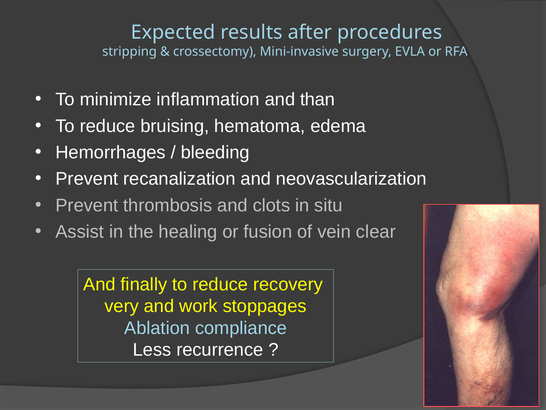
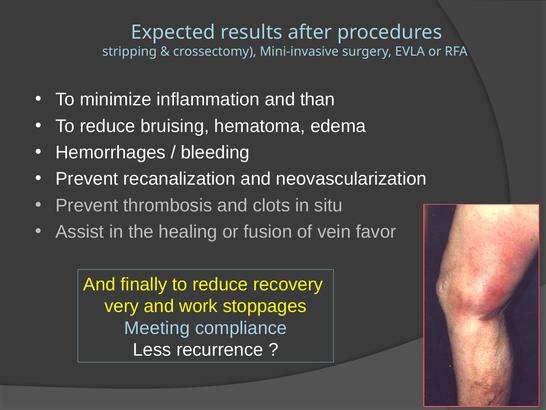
clear: clear -> favor (376, 232)
Ablation: Ablation -> Meeting (157, 328)
